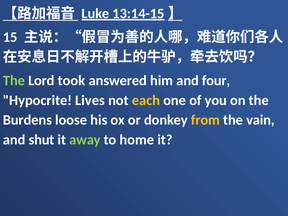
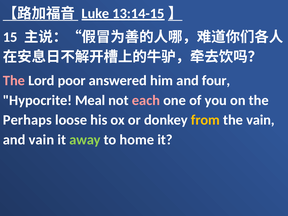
The colour: light green -> pink (14, 81)
took: took -> poor (72, 81)
Lives: Lives -> Meal (90, 100)
each colour: yellow -> pink (146, 100)
Burdens: Burdens -> Perhaps (27, 120)
and shut: shut -> vain (41, 140)
